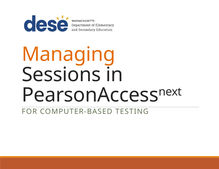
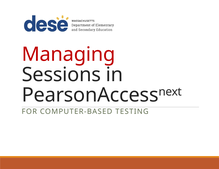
Managing colour: orange -> red (69, 54)
